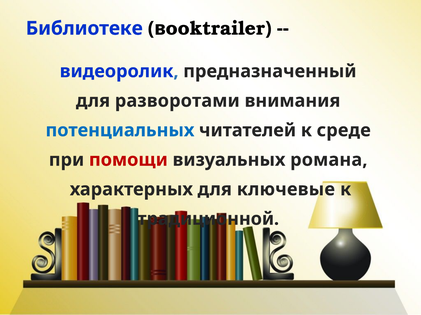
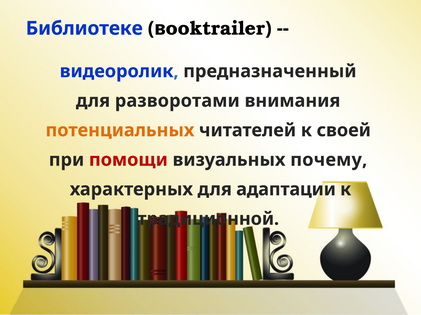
потенциальных colour: blue -> orange (120, 131)
среде: среде -> своей (344, 131)
романа: романа -> почему (329, 160)
ключевые: ключевые -> адаптации (286, 190)
